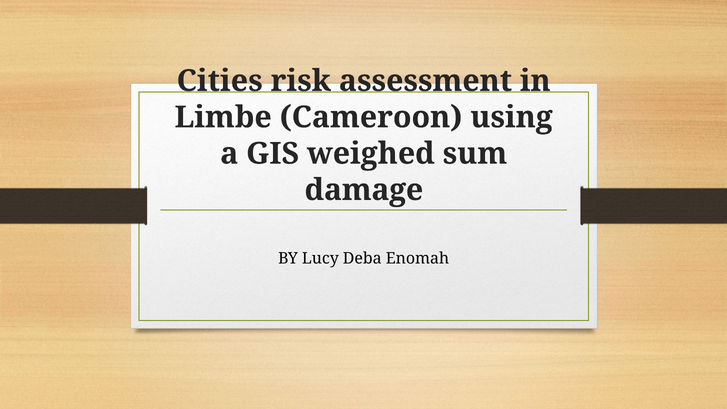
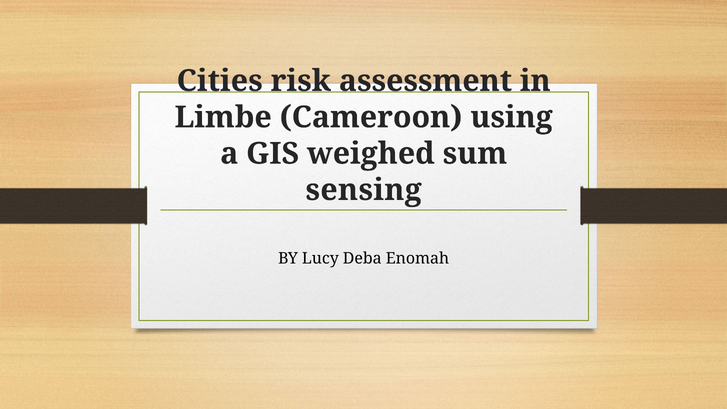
damage: damage -> sensing (364, 190)
